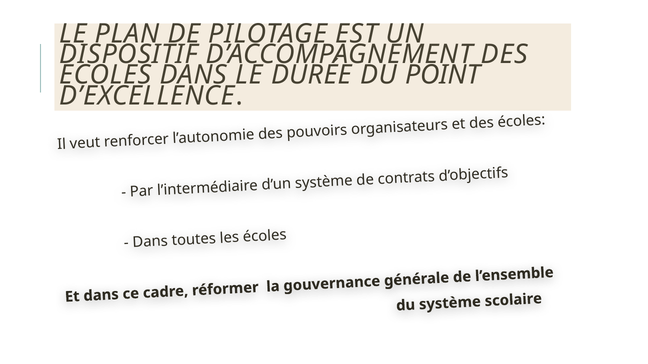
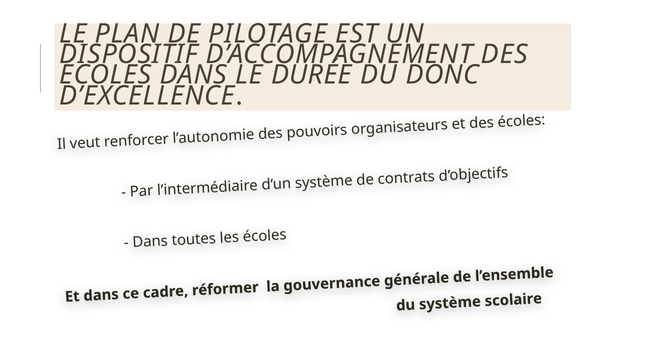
POINT: POINT -> DONC (442, 75)
